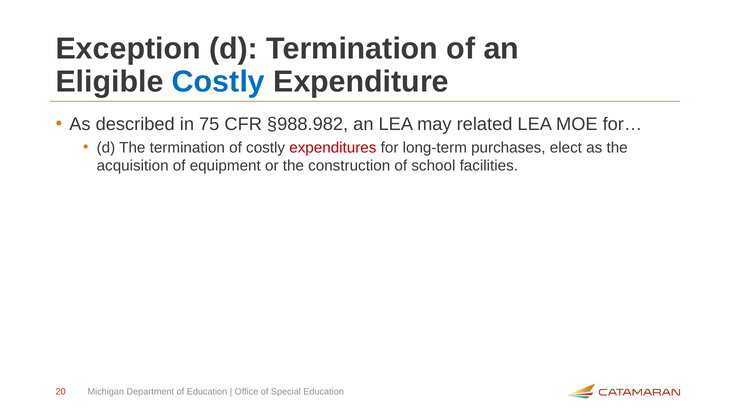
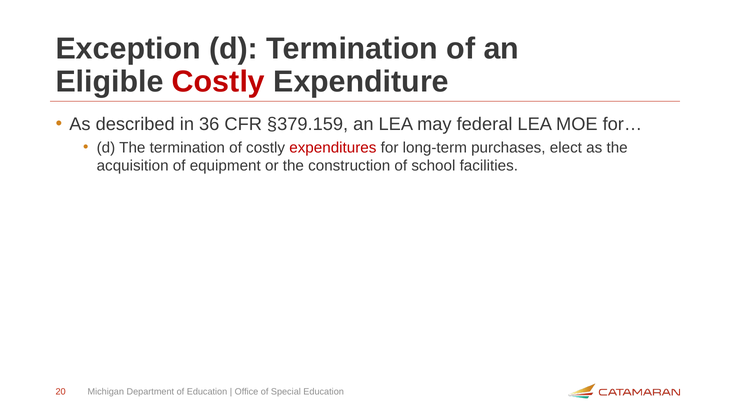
Costly colour: blue -> red (218, 82)
75: 75 -> 36 (209, 124)
§988.982: §988.982 -> §379.159 (308, 124)
related: related -> federal (485, 124)
